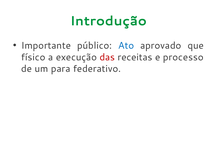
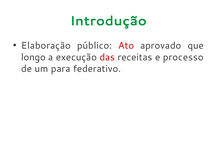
Importante: Importante -> Elaboração (46, 46)
Ato colour: blue -> red (126, 46)
físico: físico -> longo (33, 57)
